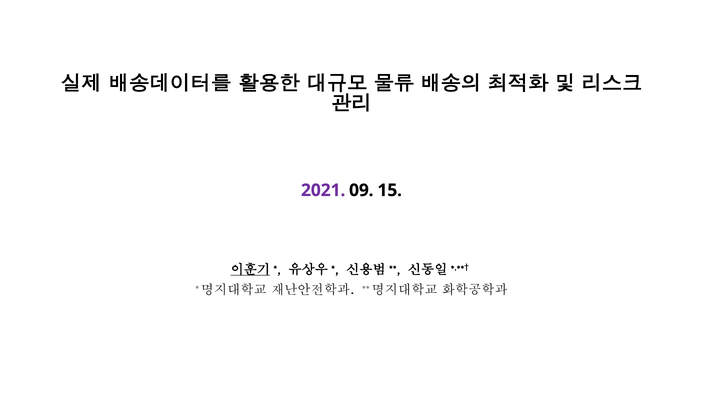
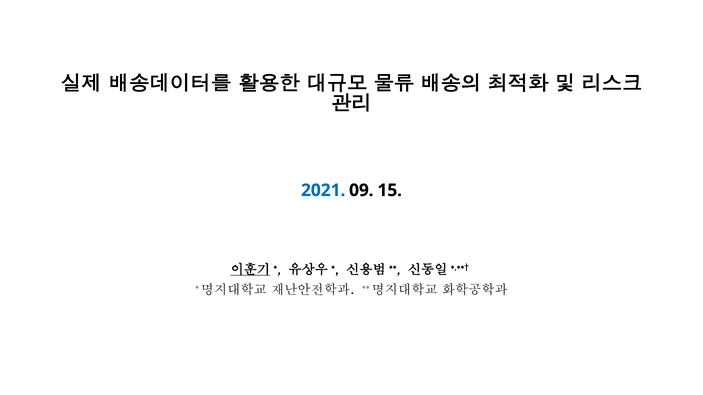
2021 colour: purple -> blue (323, 191)
